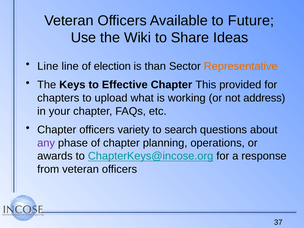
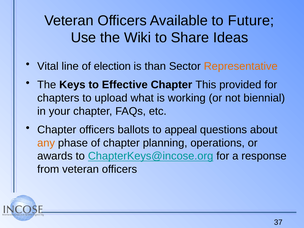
Line: Line -> Vital (48, 66)
address: address -> biennial (264, 98)
variety: variety -> ballots (133, 130)
search: search -> appeal (181, 130)
any colour: purple -> orange (46, 143)
